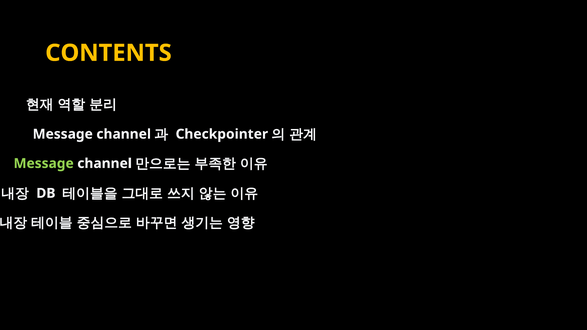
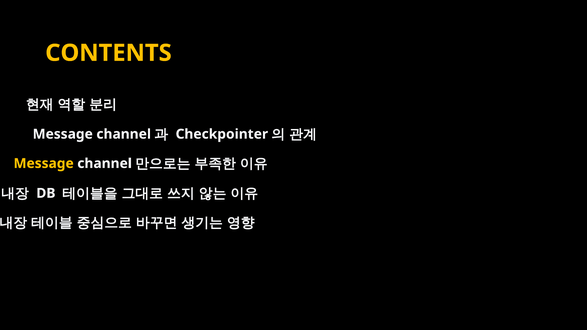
Message colour: light green -> yellow (44, 164)
